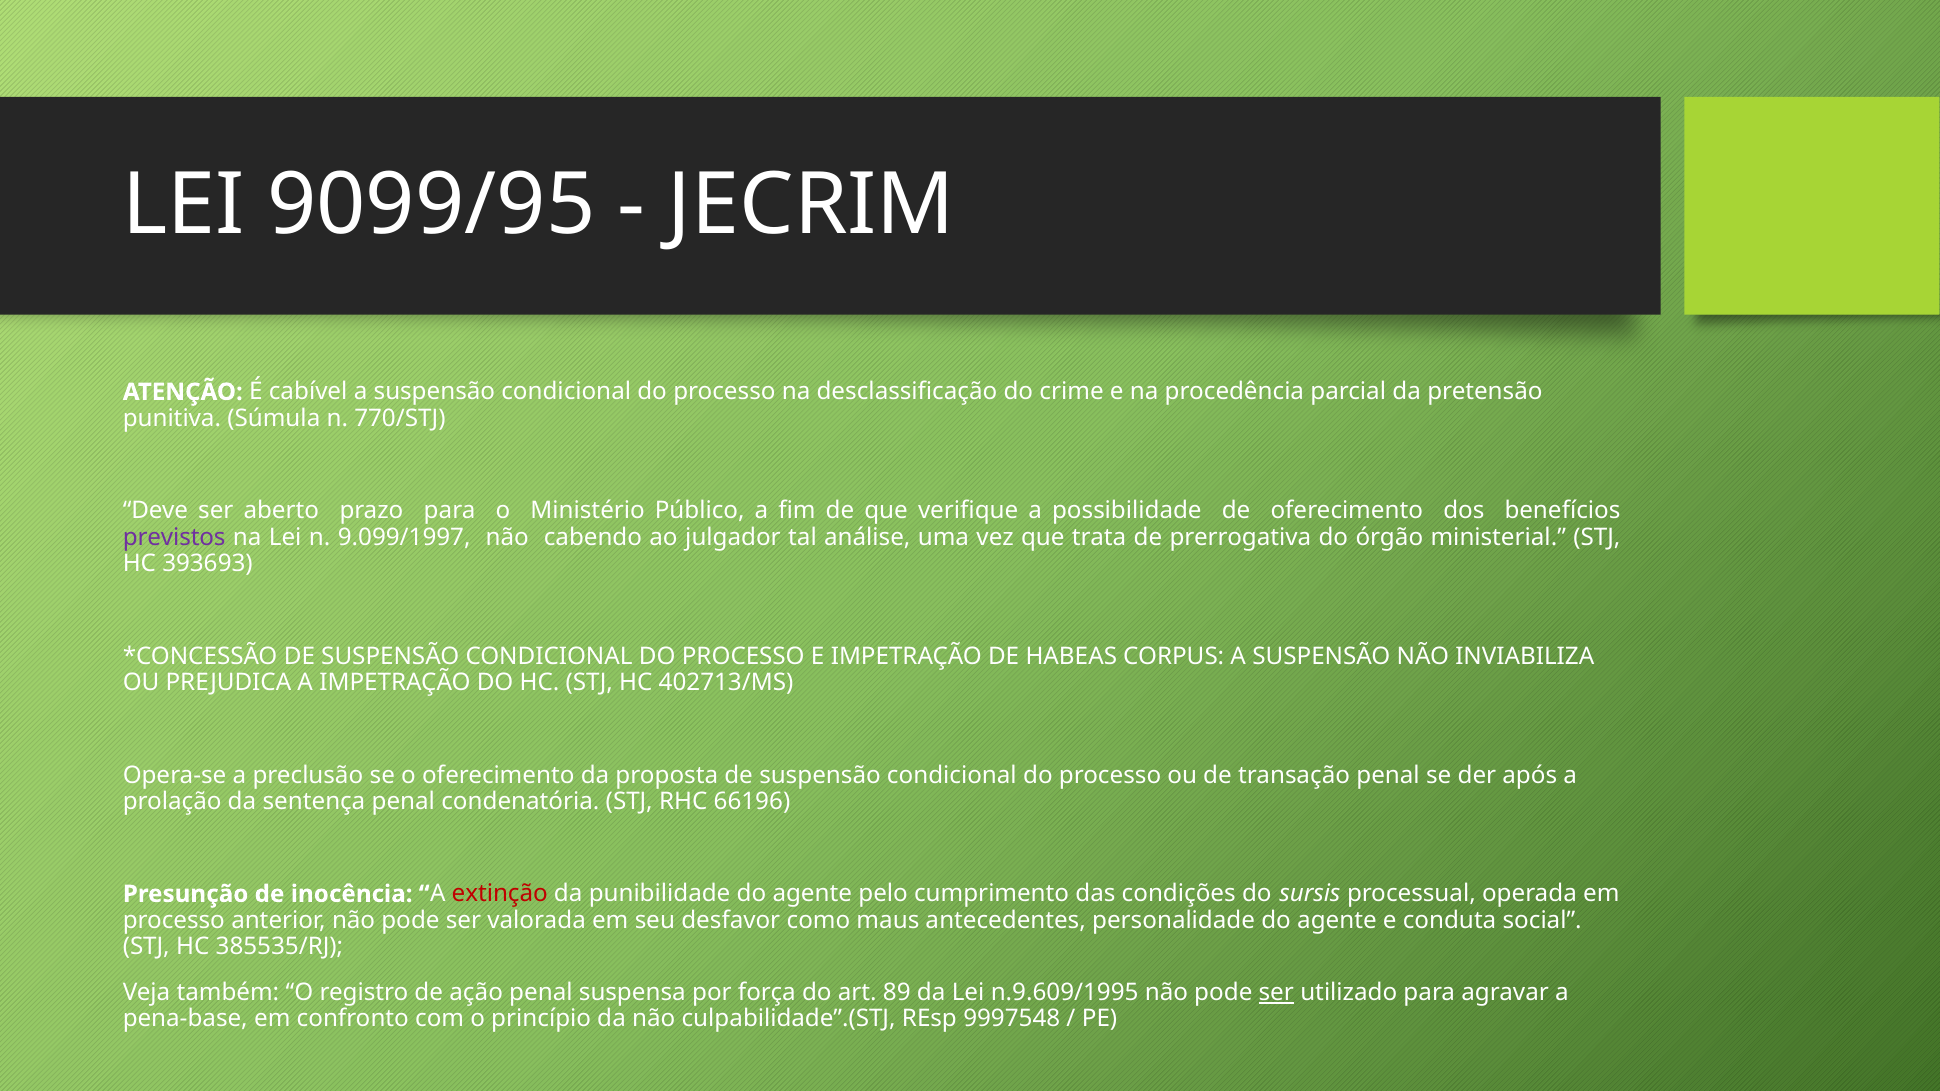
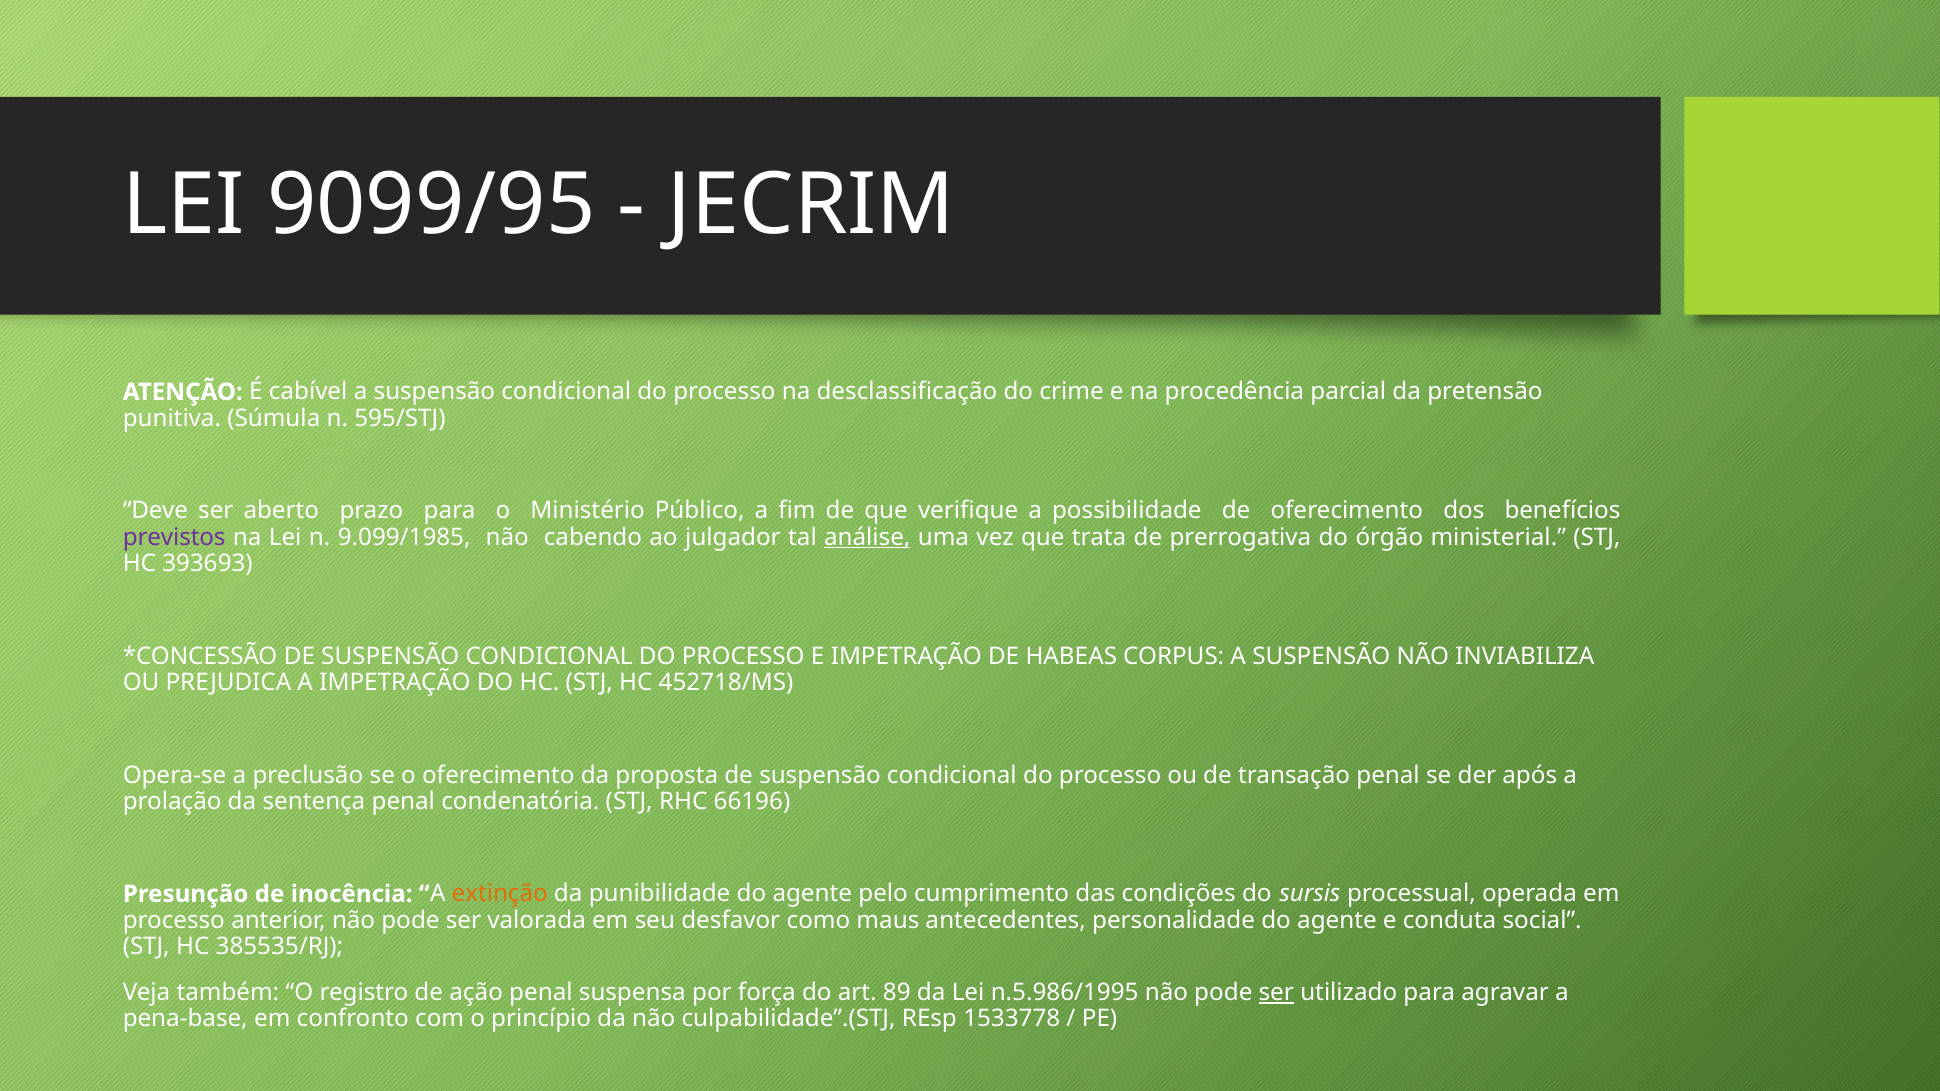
770/STJ: 770/STJ -> 595/STJ (400, 418)
9.099/1997: 9.099/1997 -> 9.099/1985 (404, 537)
análise underline: none -> present (867, 537)
402713/MS: 402713/MS -> 452718/MS (726, 683)
extinção colour: red -> orange (500, 894)
n.9.609/1995: n.9.609/1995 -> n.5.986/1995 (1065, 993)
9997548: 9997548 -> 1533778 (1012, 1019)
